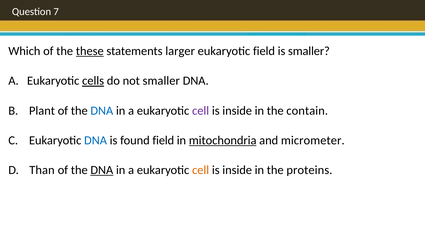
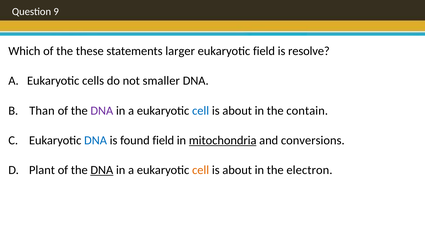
7: 7 -> 9 (56, 12)
these underline: present -> none (90, 51)
is smaller: smaller -> resolve (309, 51)
cells underline: present -> none (93, 81)
Plant: Plant -> Than (42, 111)
DNA colour: blue -> purple (102, 111)
cell colour: purple -> blue (201, 111)
inside: inside -> about (237, 111)
micrometer: micrometer -> conversions (313, 140)
Than: Than -> Plant (42, 170)
inside: inside -> about (237, 170)
proteins: proteins -> electron (309, 170)
